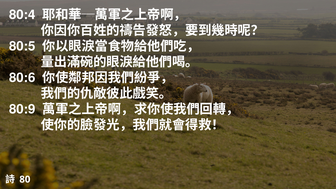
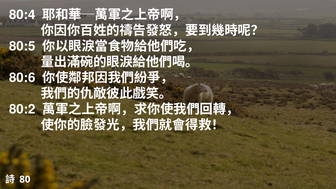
80:9: 80:9 -> 80:2 (22, 109)
